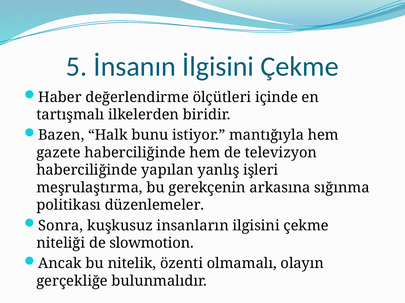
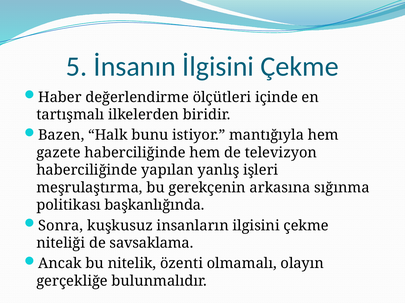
düzenlemeler: düzenlemeler -> başkanlığında (155, 206)
slowmotion: slowmotion -> savsaklama (151, 244)
